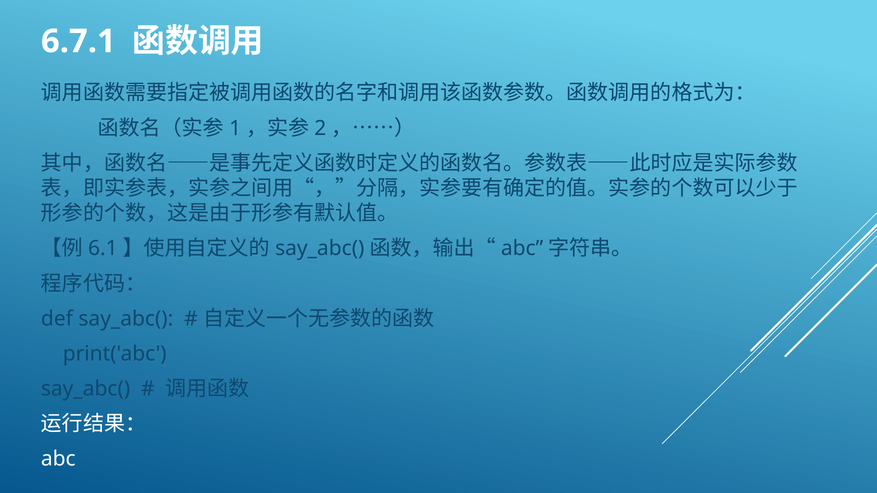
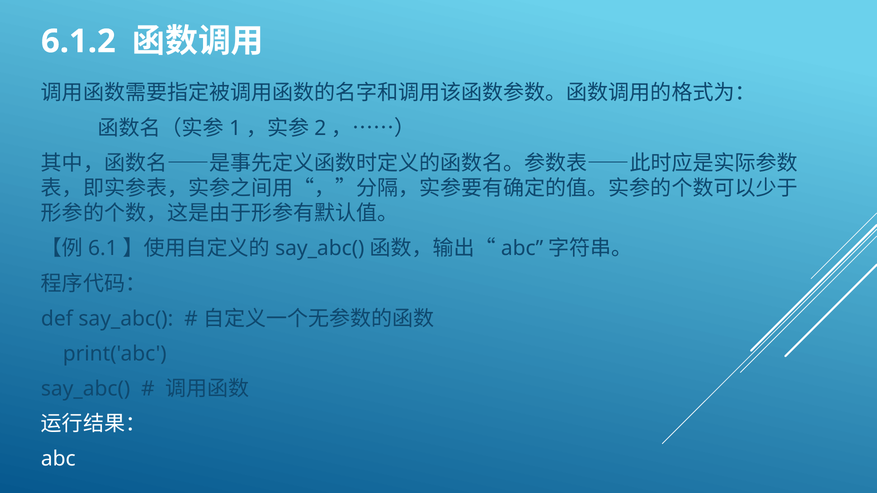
6.7.1: 6.7.1 -> 6.1.2 (78, 41)
